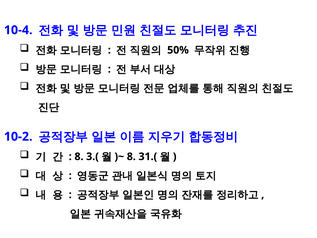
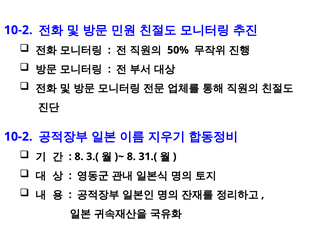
10-4: 10-4 -> 10-2 (18, 30)
